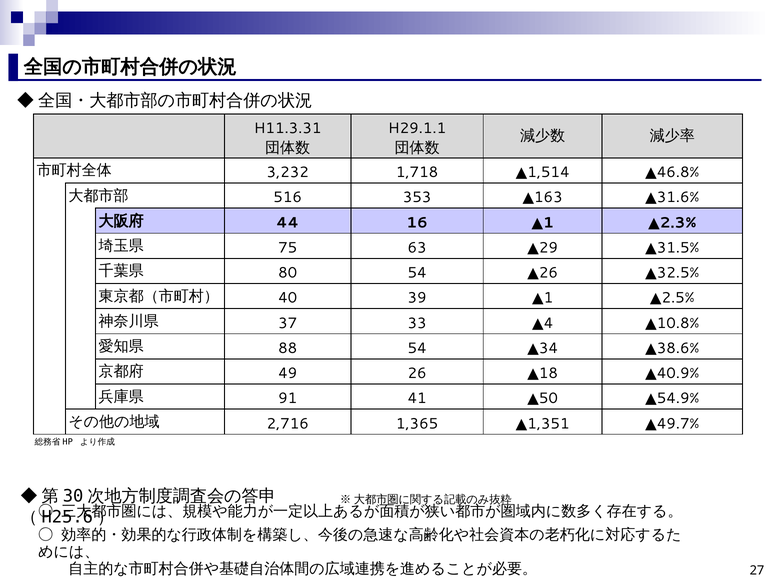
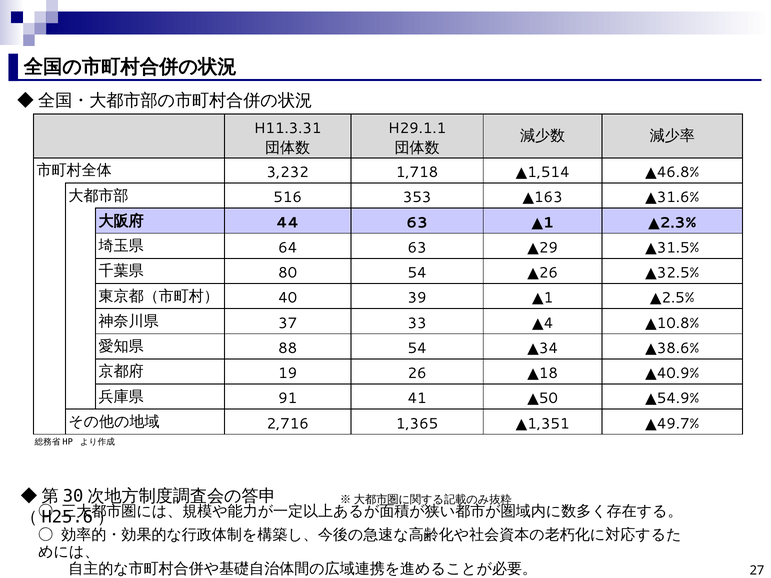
44 16: 16 -> 63 (417, 223)
75: 75 -> 64 (288, 248)
49: 49 -> 19 (288, 374)
